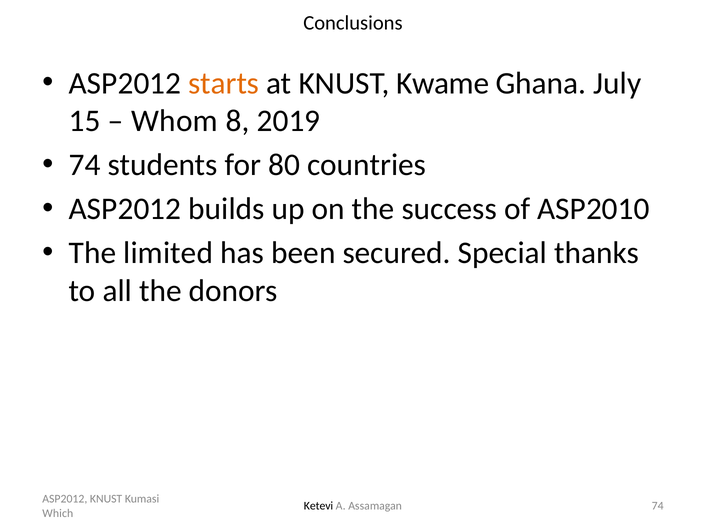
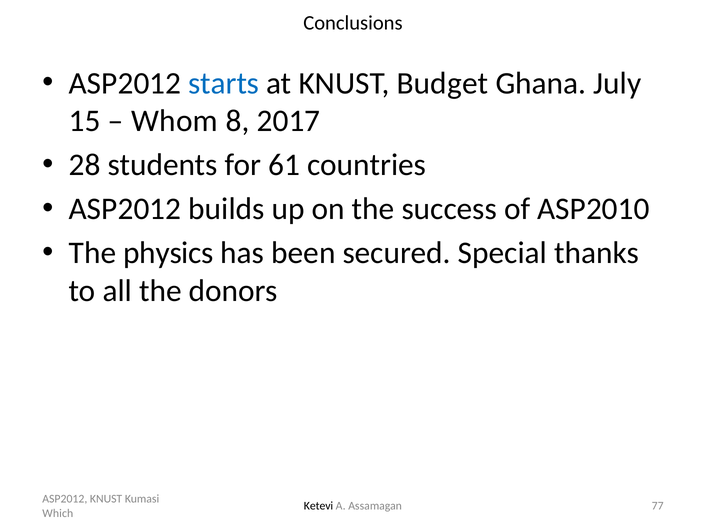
starts colour: orange -> blue (224, 83)
Kwame: Kwame -> Budget (442, 83)
2019: 2019 -> 2017 (289, 121)
74: 74 -> 28 (85, 165)
80: 80 -> 61 (284, 165)
limited: limited -> physics (168, 253)
Assamagan 74: 74 -> 77 (658, 506)
